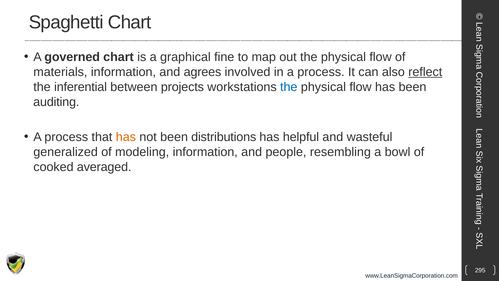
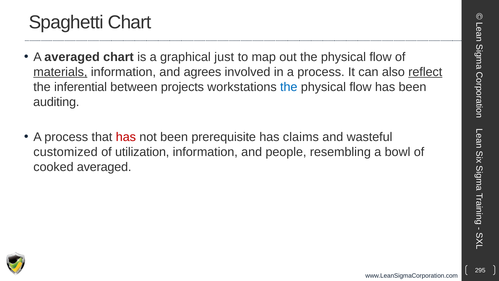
A governed: governed -> averaged (72, 57)
fine: fine -> just (224, 57)
materials underline: none -> present (60, 72)
has colour: orange -> red (126, 137)
distributions: distributions -> prerequisite (224, 137)
helpful: helpful -> claims (301, 137)
generalized: generalized -> customized (66, 152)
modeling: modeling -> utilization (142, 152)
